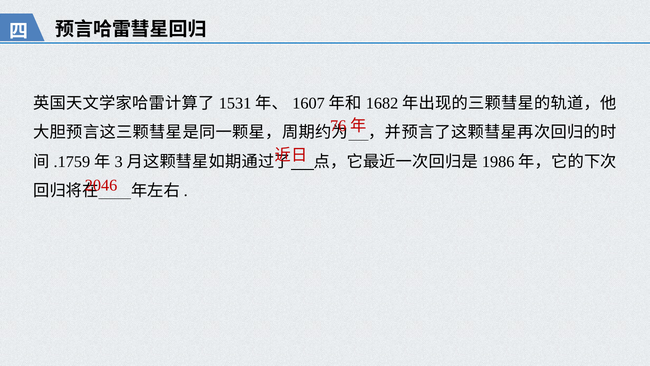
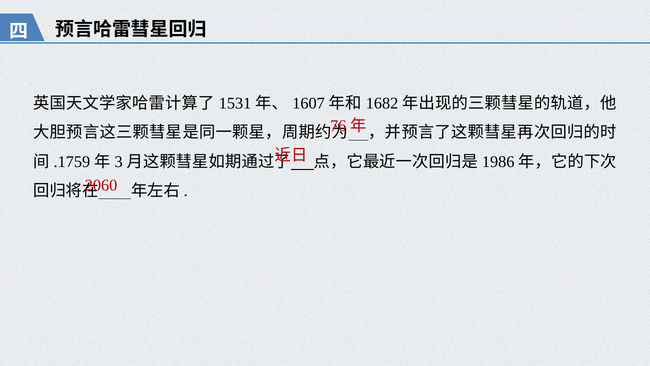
2046: 2046 -> 2060 (101, 185)
